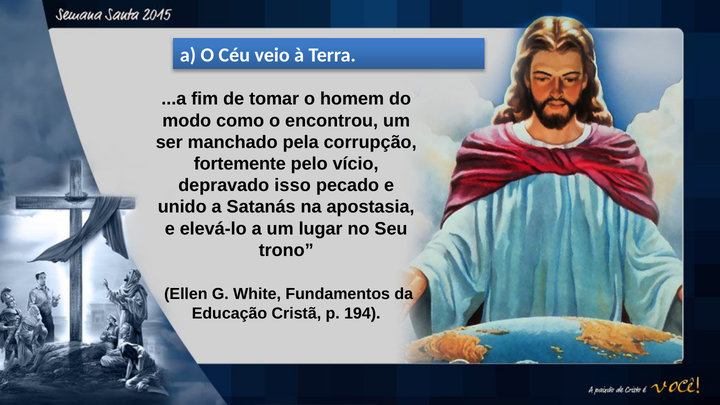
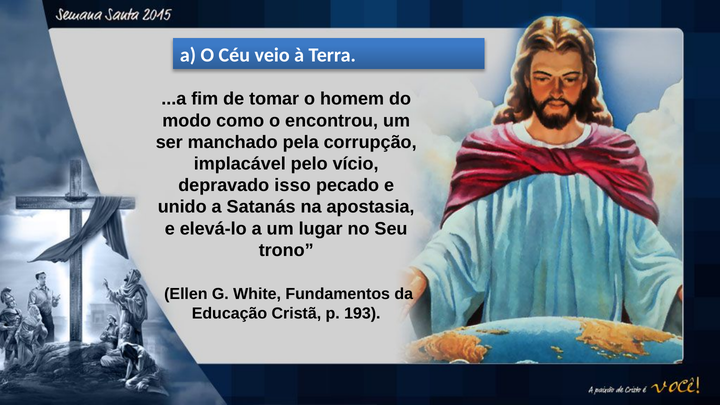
fortemente: fortemente -> implacável (240, 164)
194: 194 -> 193 (362, 314)
